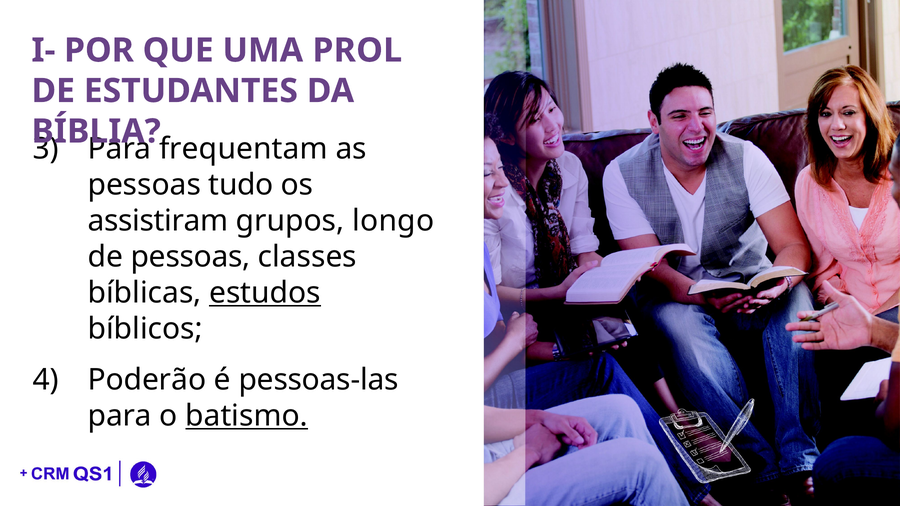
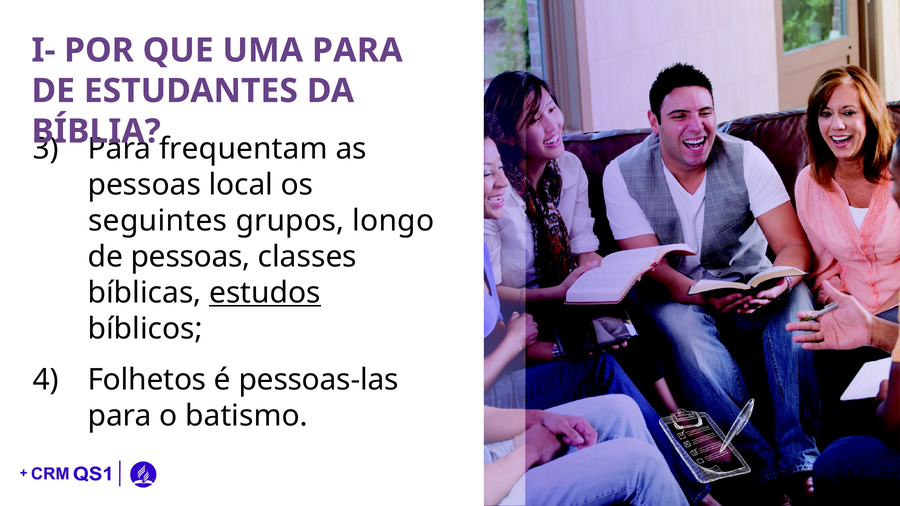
UMA PROL: PROL -> PARA (357, 50)
tudo: tudo -> local (241, 185)
assistiram: assistiram -> seguintes (158, 221)
Poderão: Poderão -> Folhetos (147, 380)
batismo underline: present -> none (247, 416)
